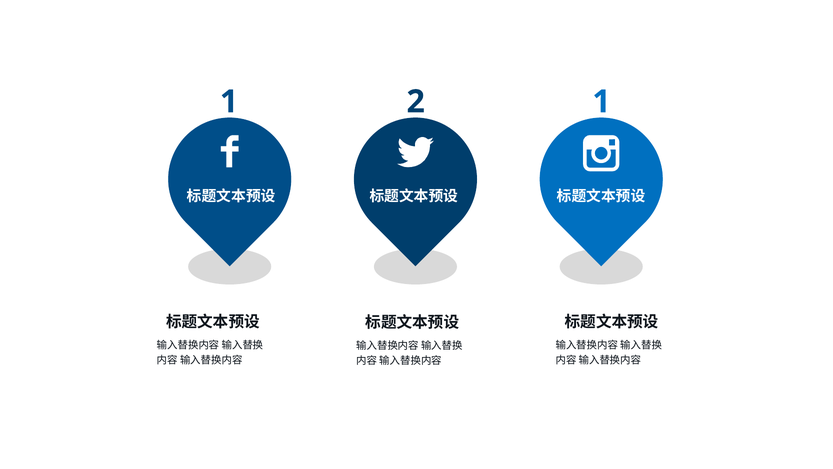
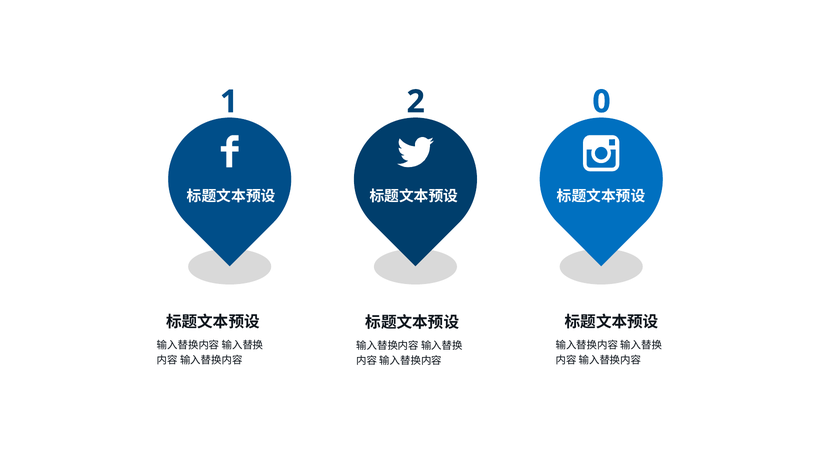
2 1: 1 -> 0 (602, 102)
